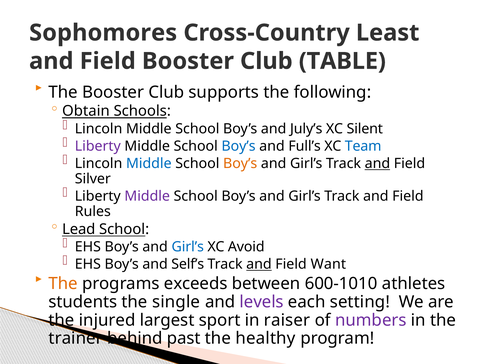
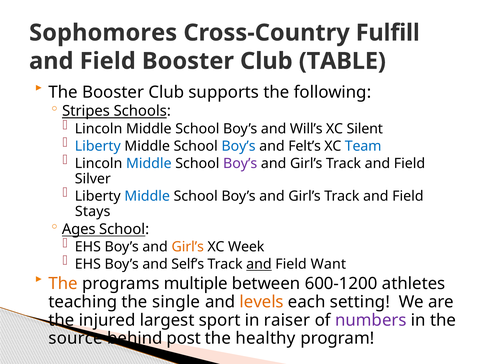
Least: Least -> Fulfill (388, 33)
Obtain: Obtain -> Stripes (86, 111)
July’s: July’s -> Will’s (306, 129)
Liberty colour: purple -> blue (98, 146)
Full’s: Full’s -> Felt’s (305, 146)
Boy’s colour: orange -> purple (240, 164)
and underline: present -> none (377, 164)
Middle colour: purple -> blue (147, 196)
Rules: Rules -> Stays (93, 212)
Lead: Lead -> Ages (79, 229)
Girl’s colour: blue -> orange (188, 247)
Avoid: Avoid -> Week (246, 247)
exceeds: exceeds -> multiple (196, 284)
600-1010: 600-1010 -> 600-1200 (341, 284)
students: students -> teaching (83, 302)
levels colour: purple -> orange (262, 302)
trainer: trainer -> source (76, 339)
past: past -> post (184, 339)
